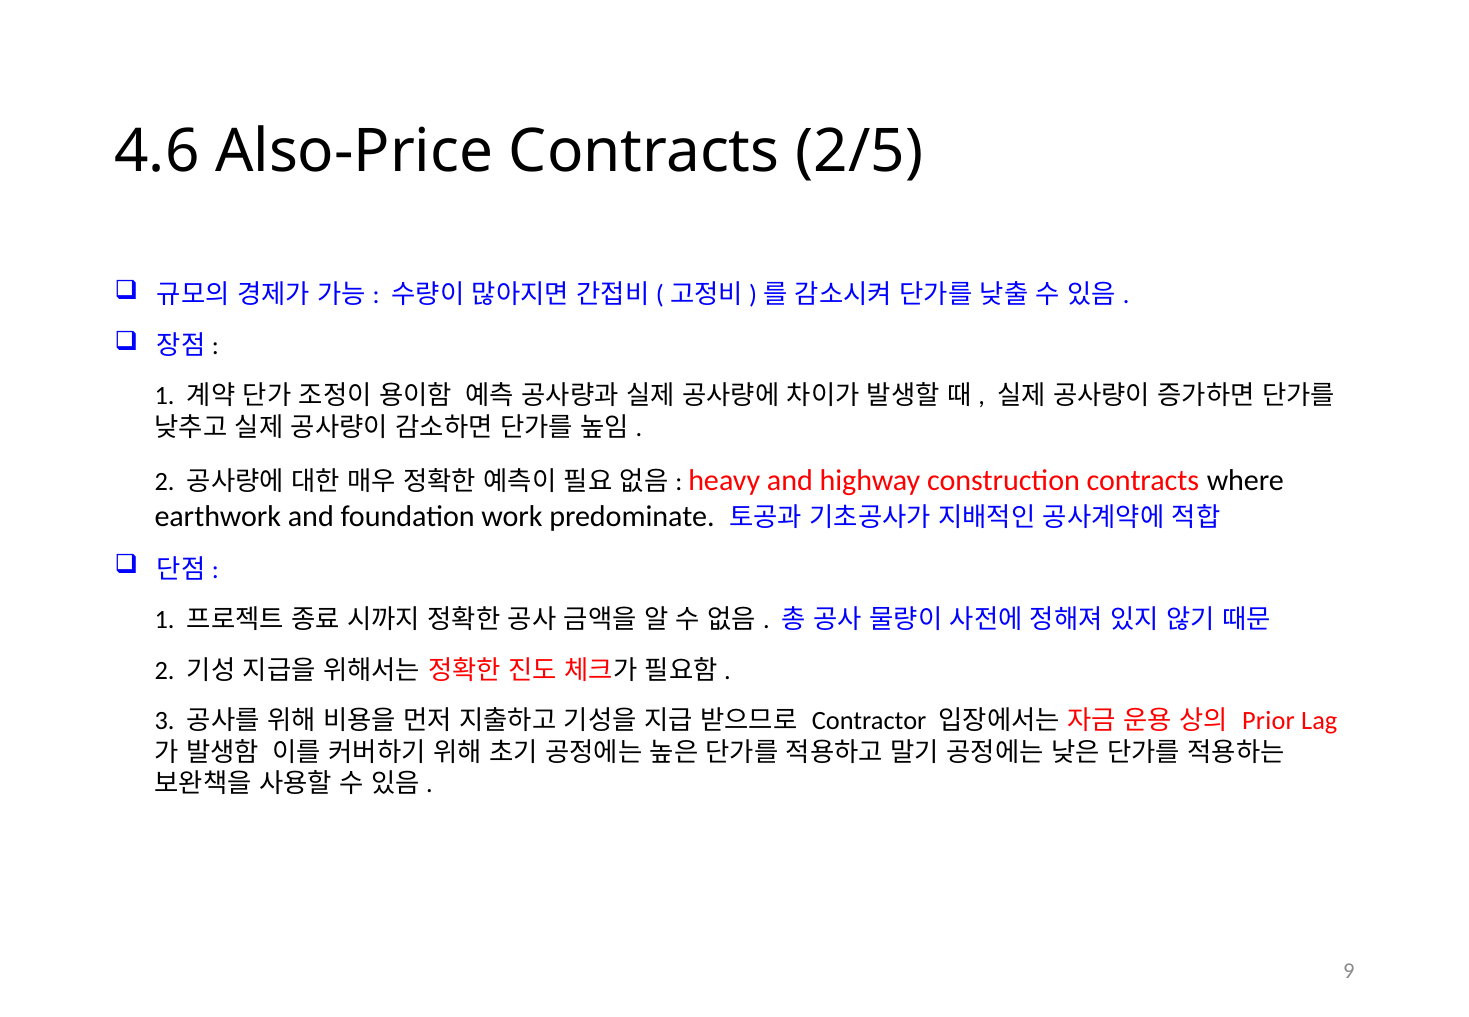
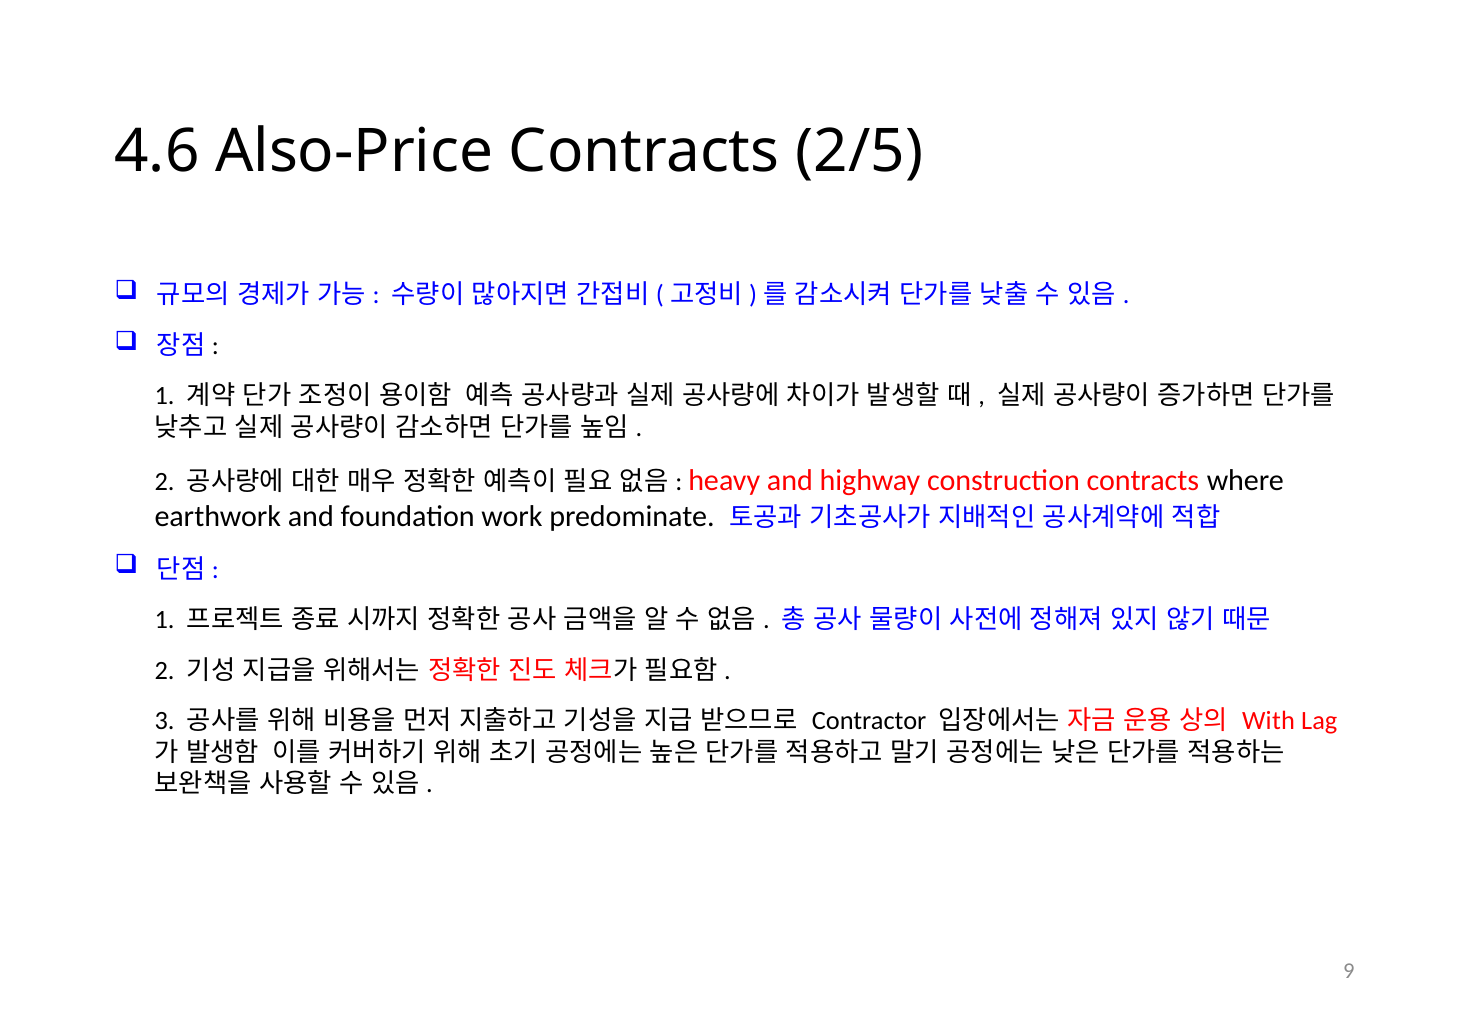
Prior: Prior -> With (1268, 721)
